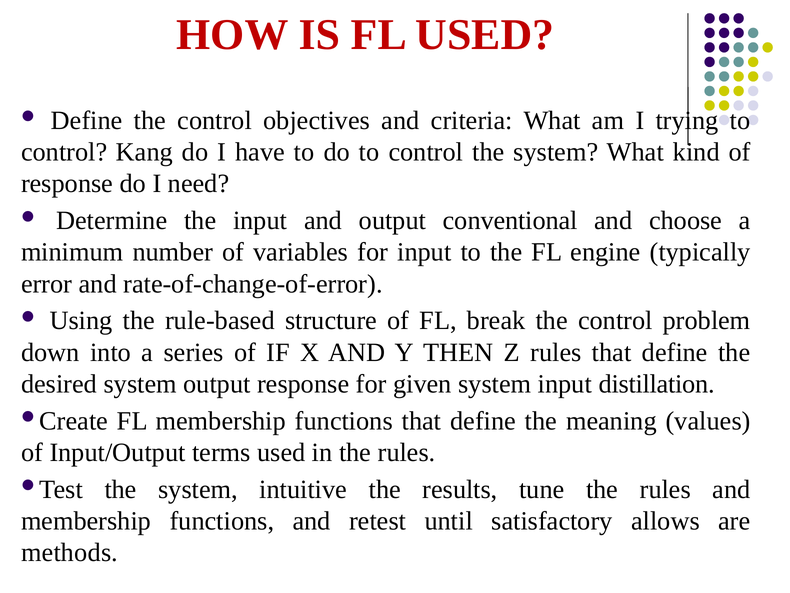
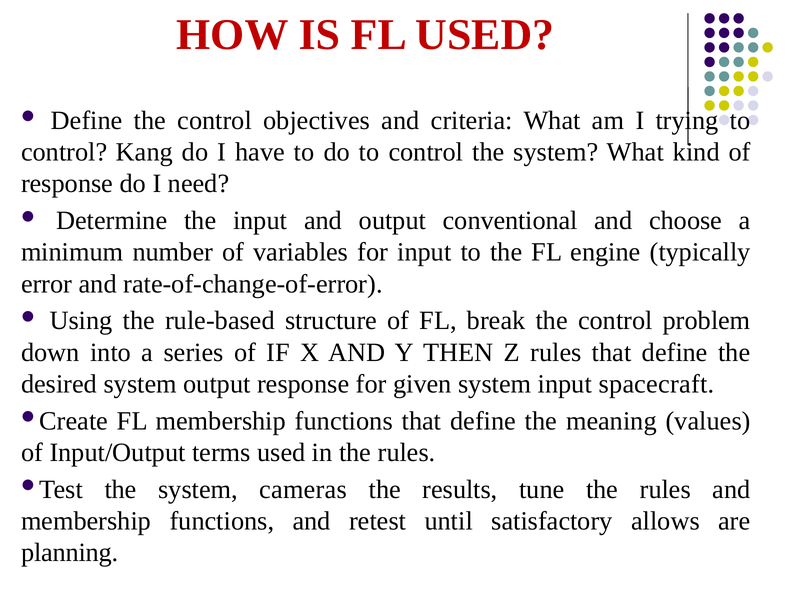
distillation: distillation -> spacecraft (657, 384)
intuitive: intuitive -> cameras (303, 489)
methods: methods -> planning (70, 552)
